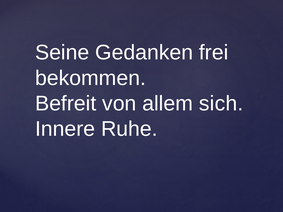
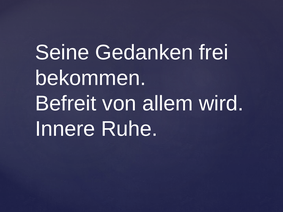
sich: sich -> wird (221, 104)
